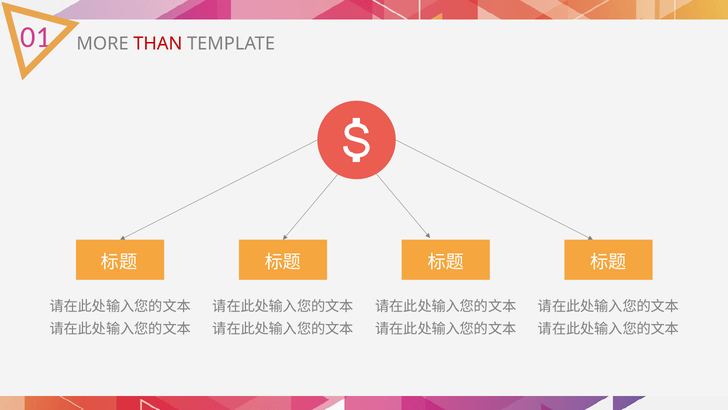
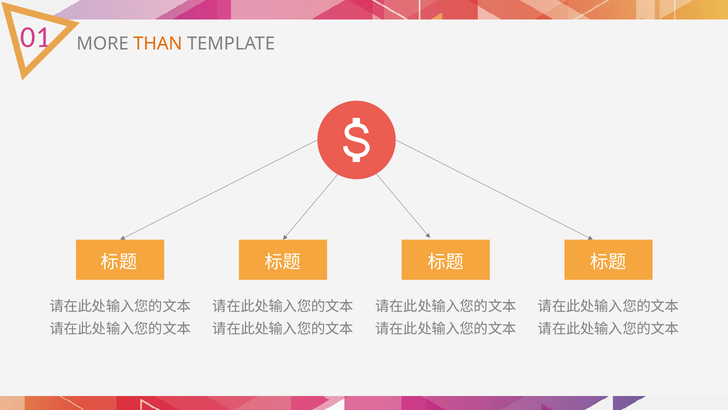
THAN colour: red -> orange (158, 44)
